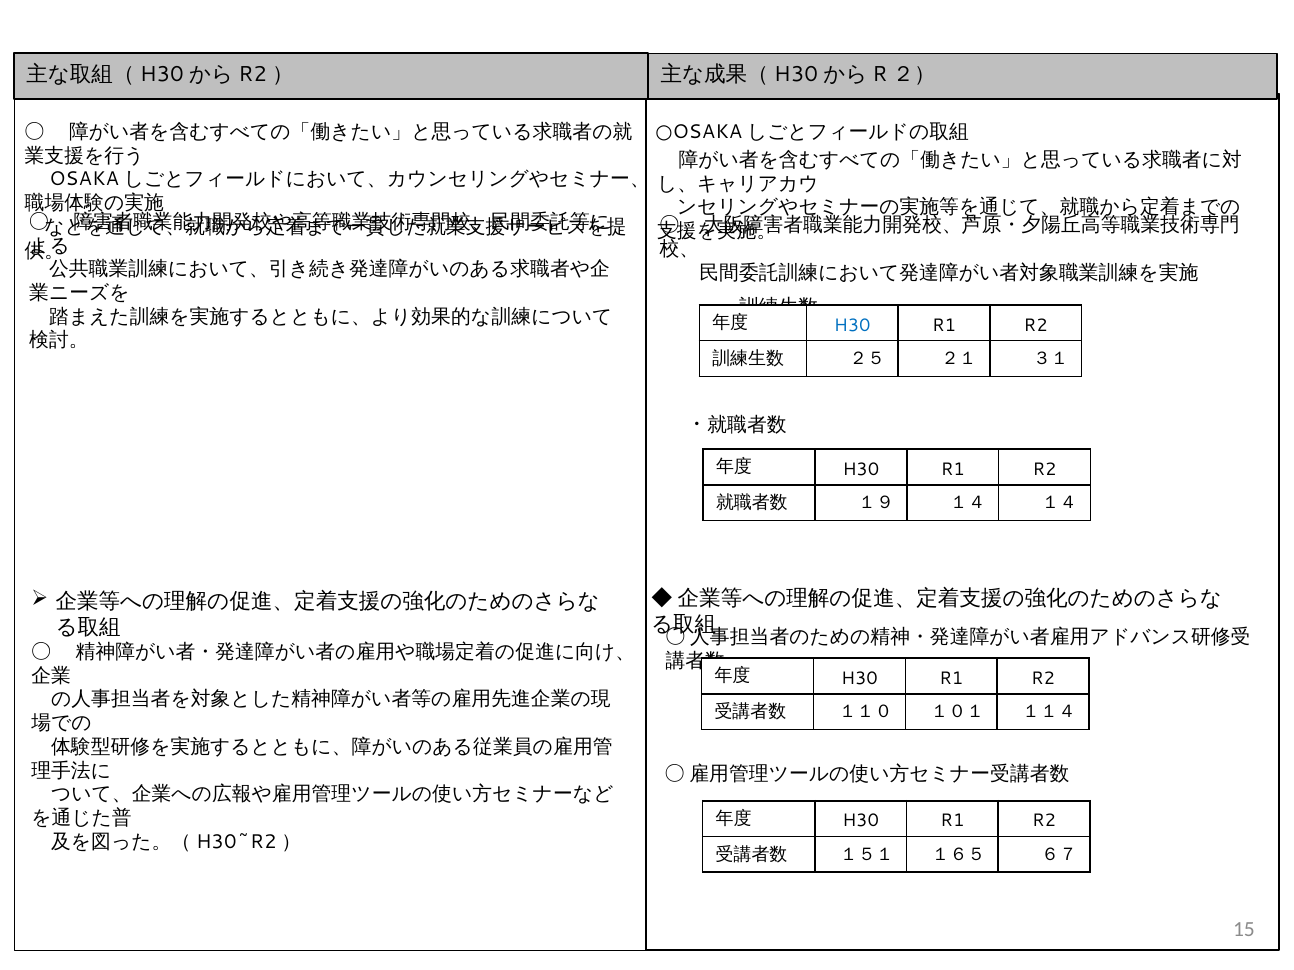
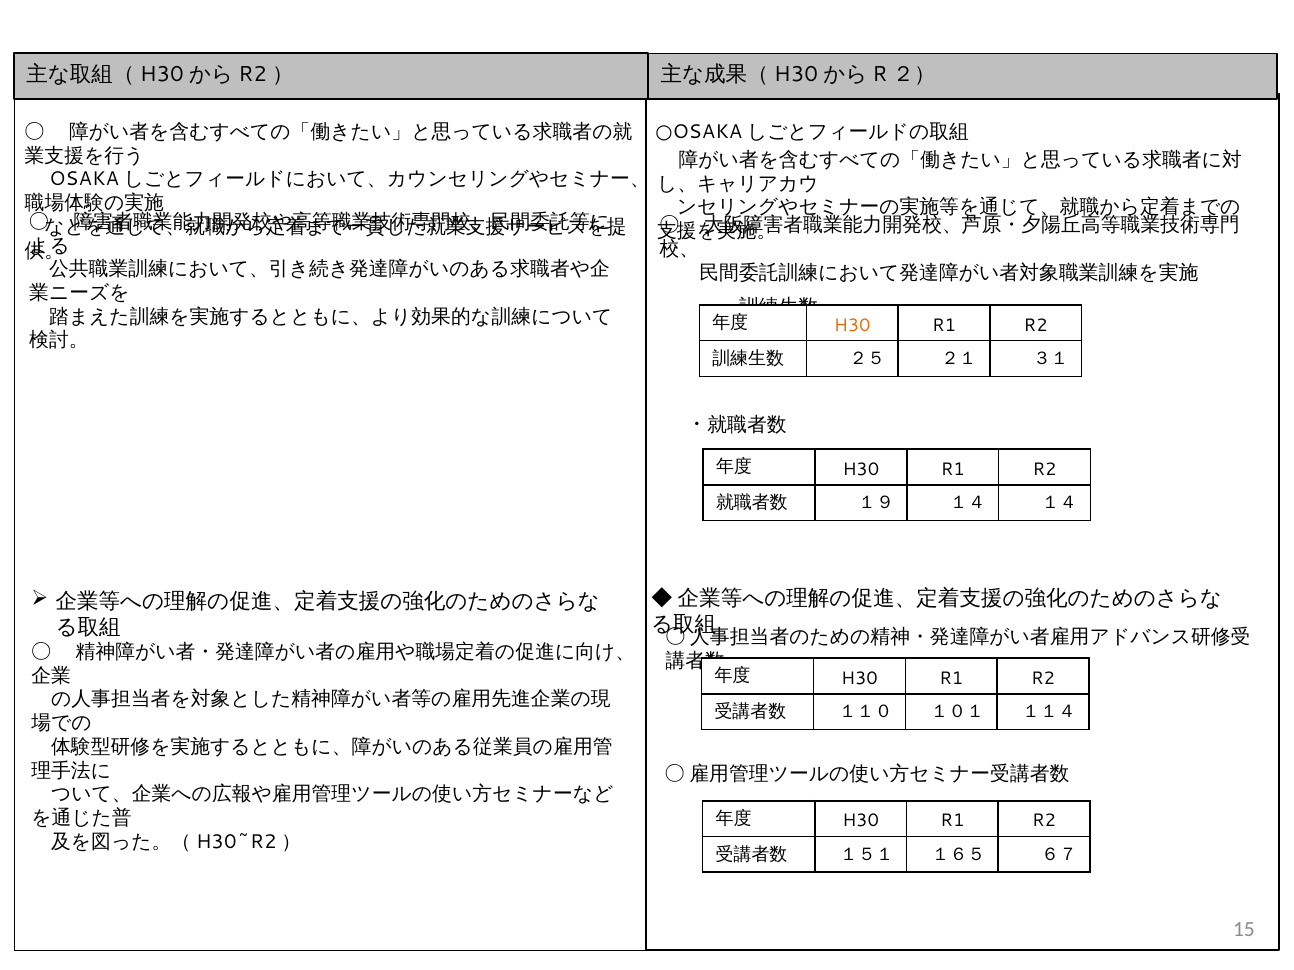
H30 colour: blue -> orange (852, 325)
